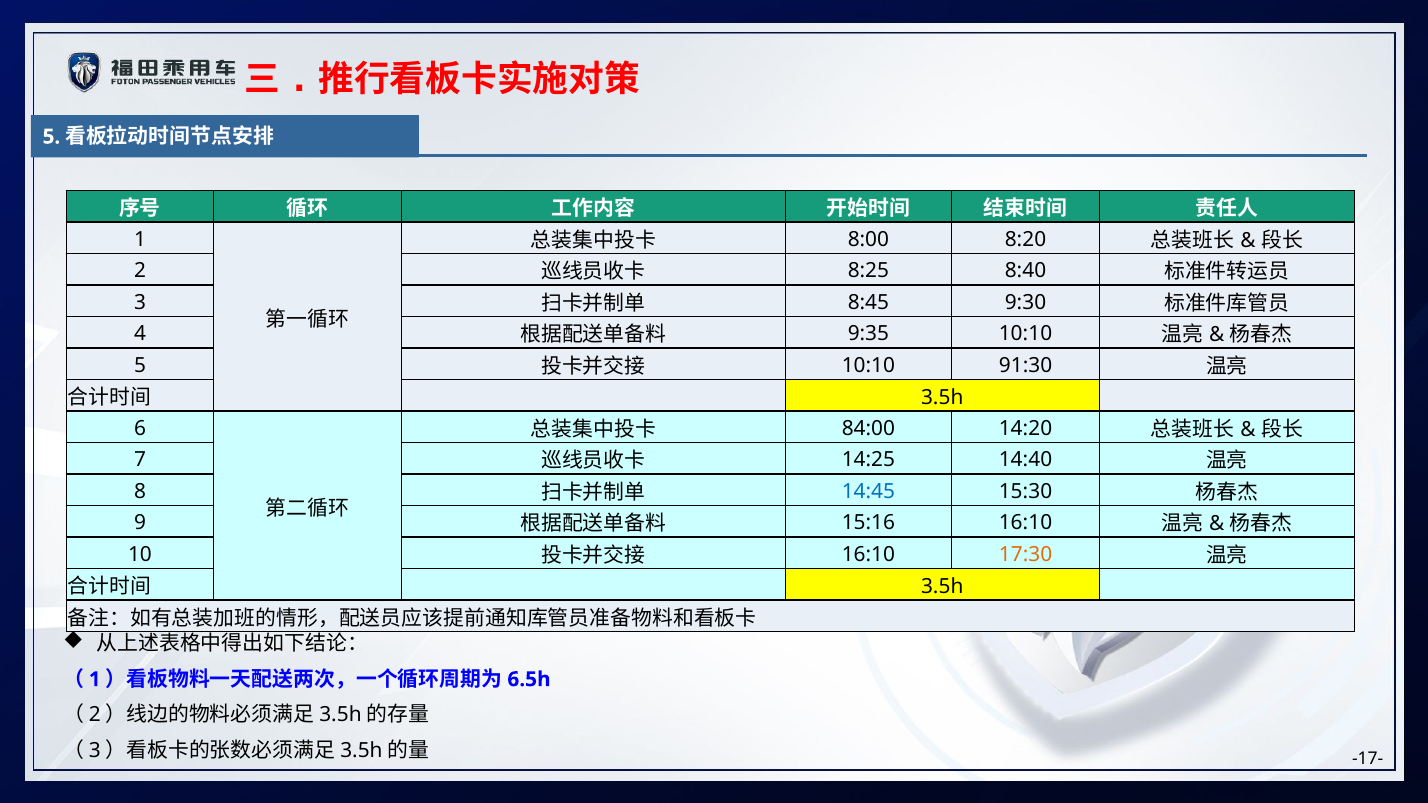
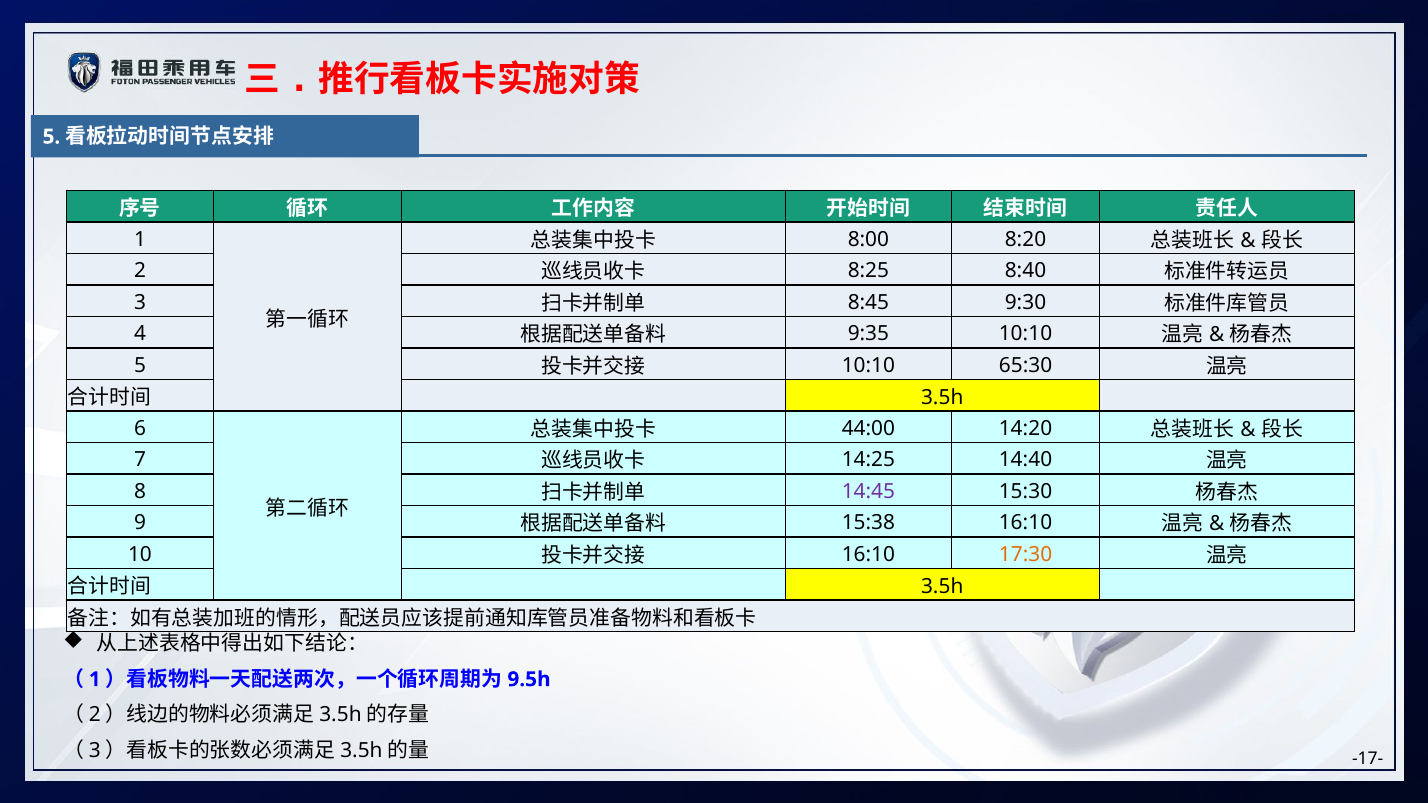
91:30: 91:30 -> 65:30 (1026, 366)
84:00: 84:00 -> 44:00 (868, 429)
14:45 colour: blue -> purple (868, 492)
15:16: 15:16 -> 15:38 (868, 523)
6.5h: 6.5h -> 9.5h (529, 680)
